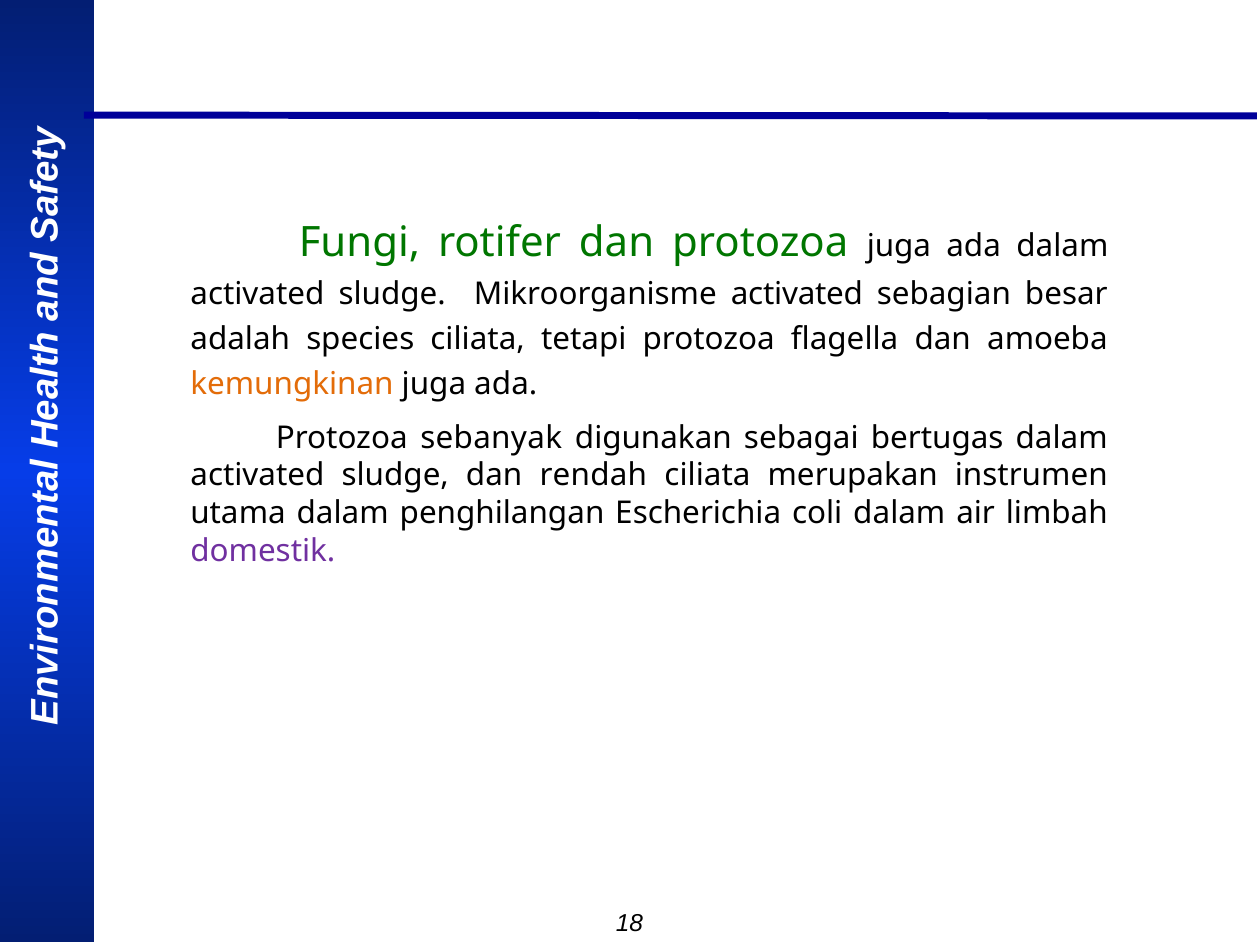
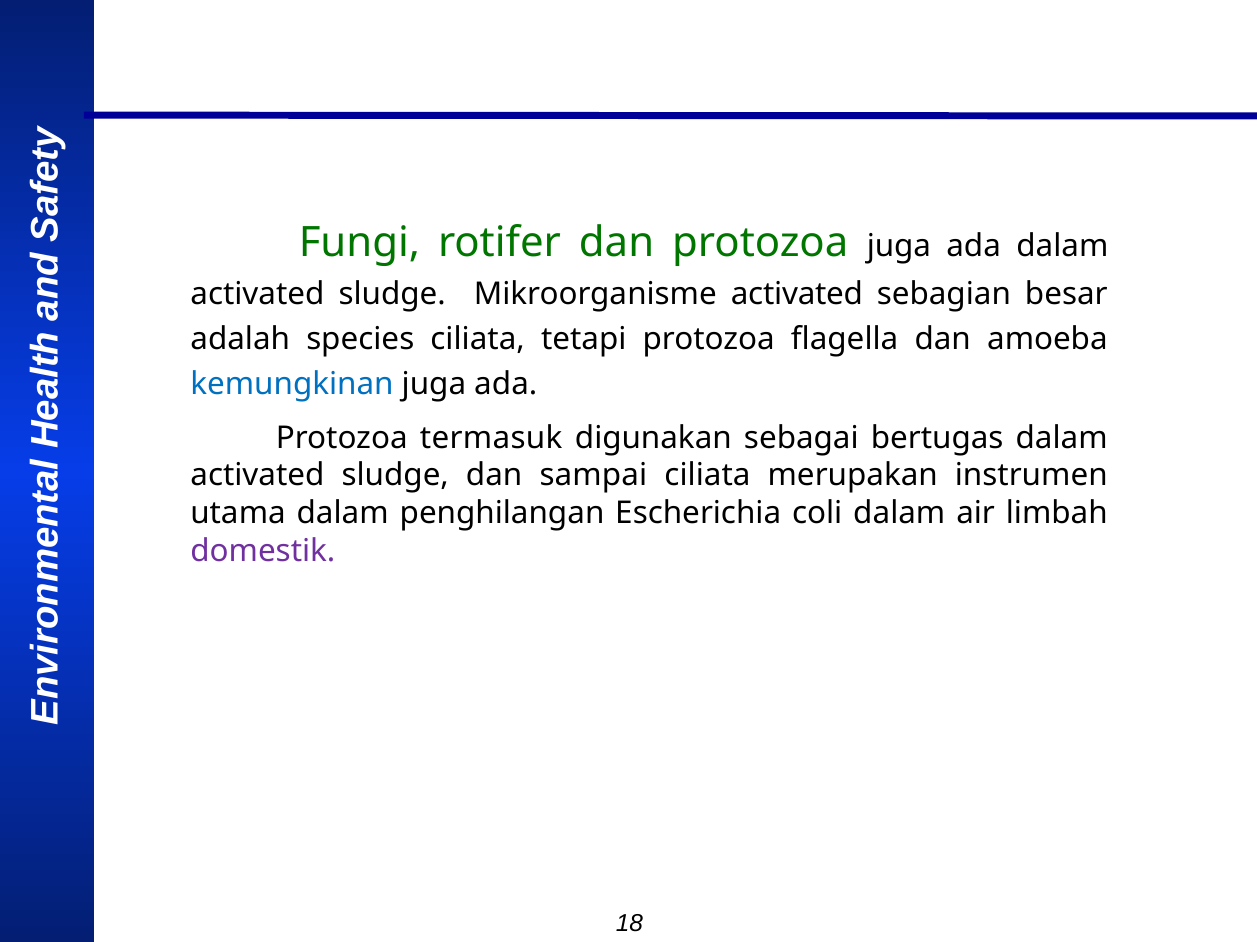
kemungkinan colour: orange -> blue (292, 385)
sebanyak: sebanyak -> termasuk (491, 438)
rendah: rendah -> sampai (593, 476)
